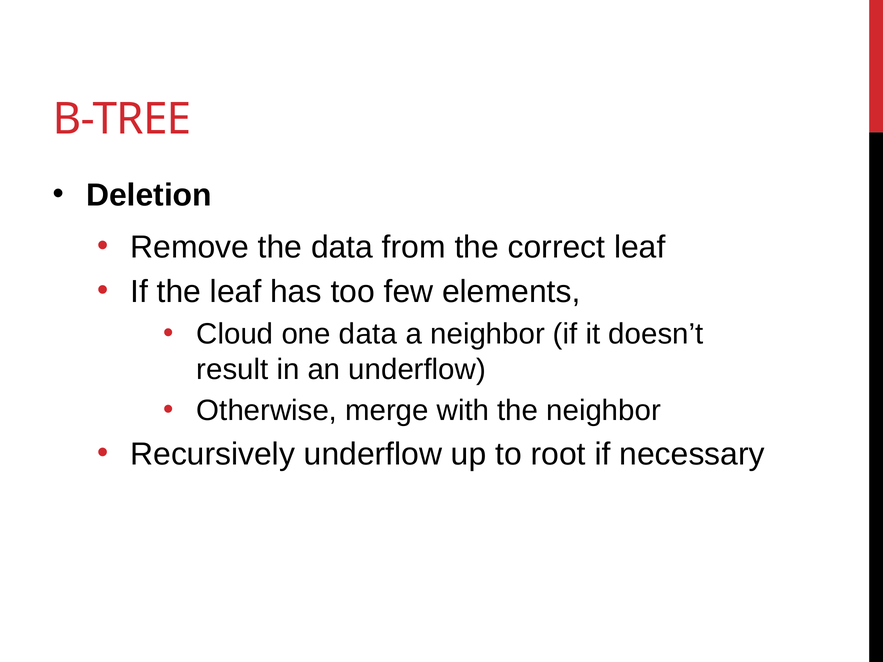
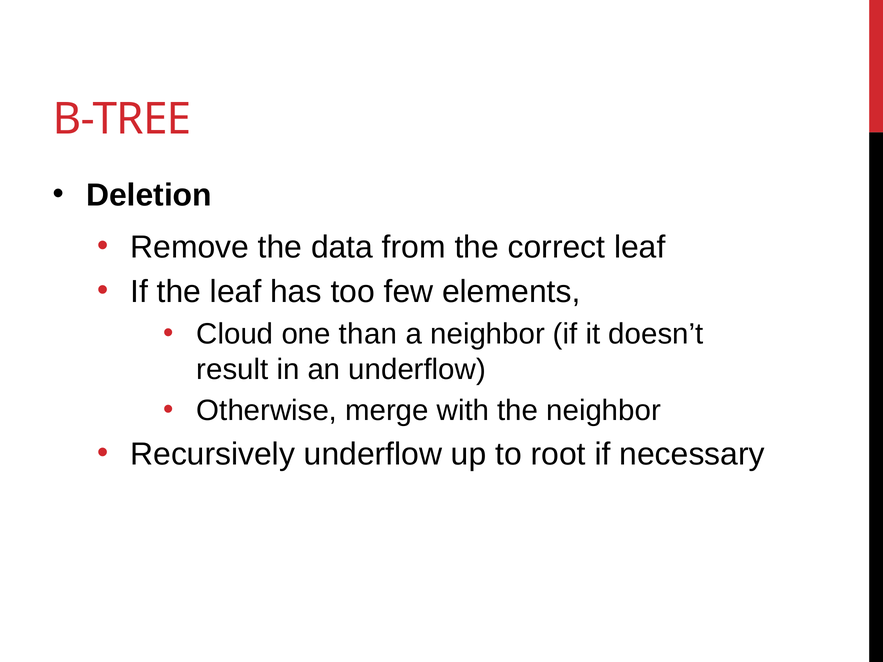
one data: data -> than (368, 334)
